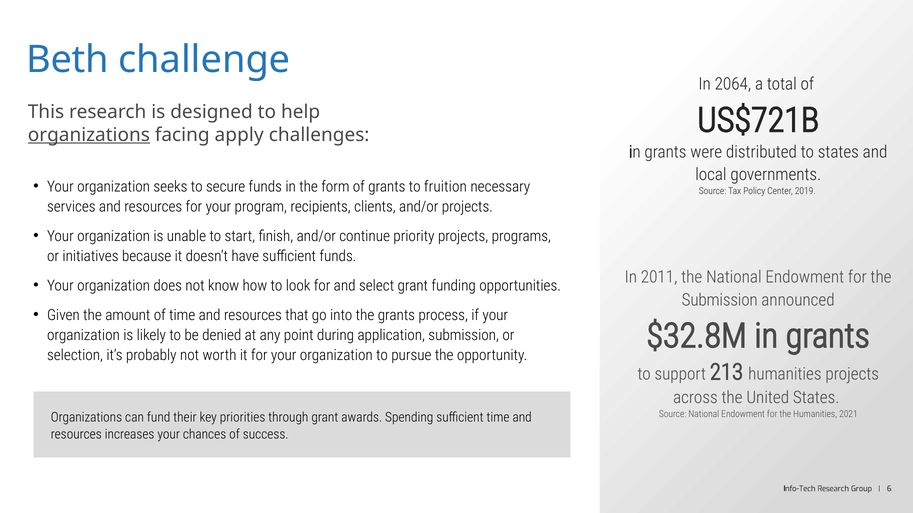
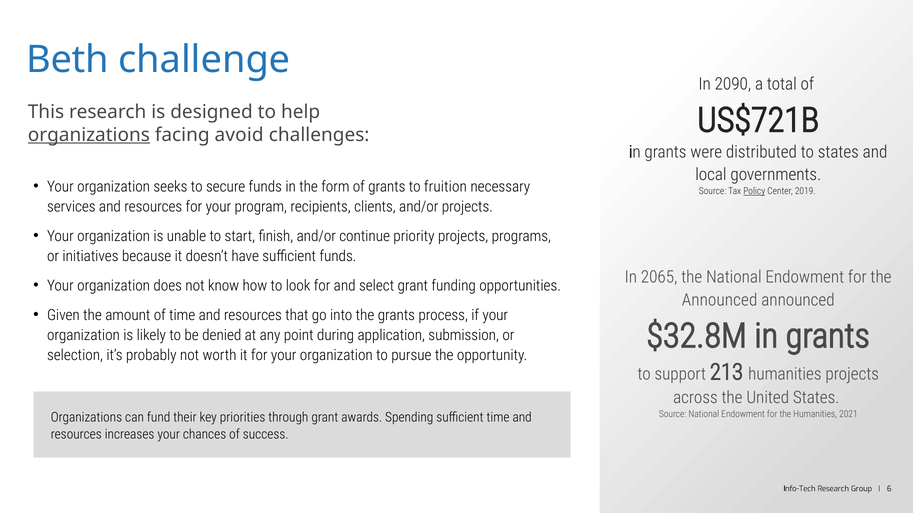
2064: 2064 -> 2090 (733, 84)
apply: apply -> avoid (239, 135)
Policy underline: none -> present (754, 191)
2011: 2011 -> 2065 (659, 278)
Submission: Submission -> Announced (720, 300)
